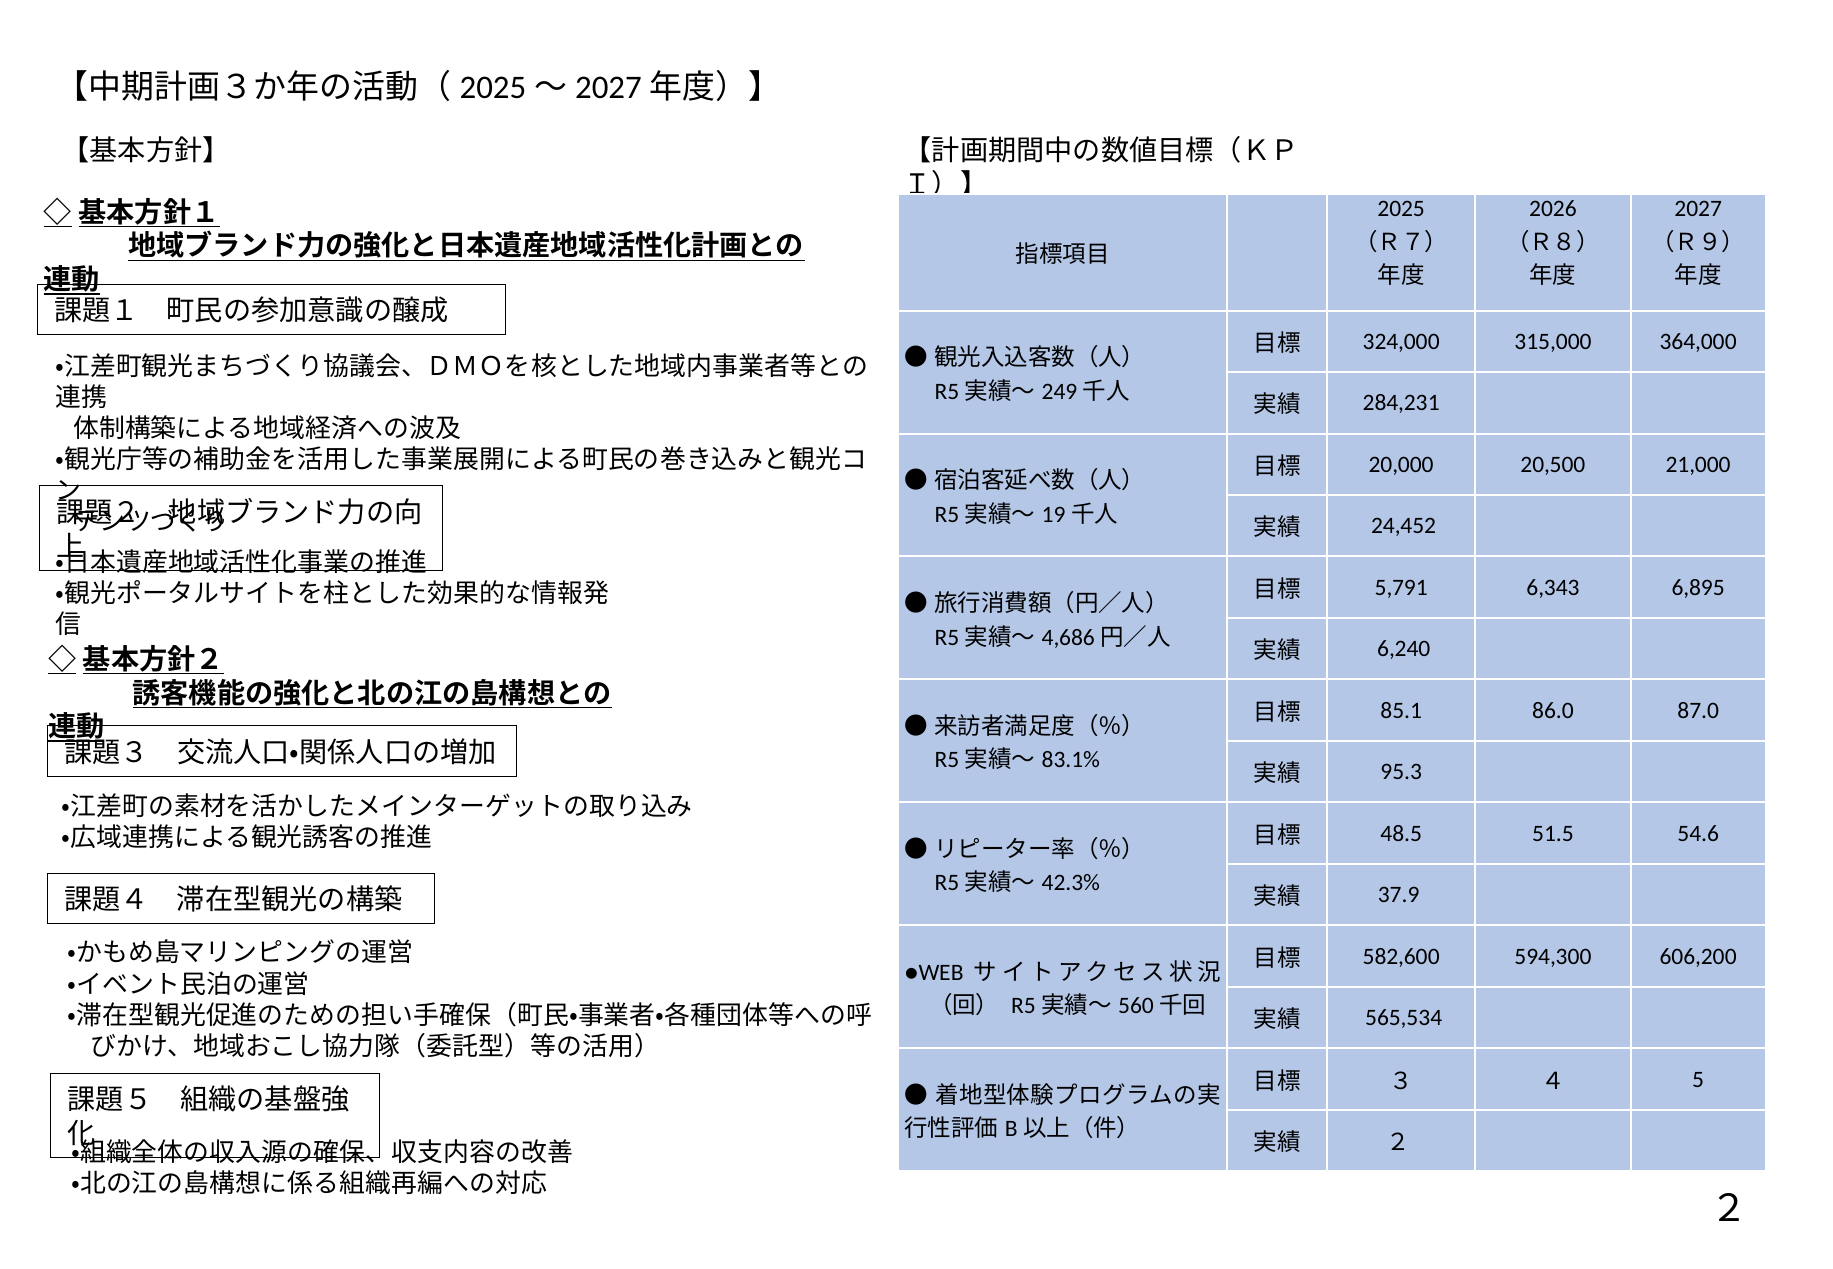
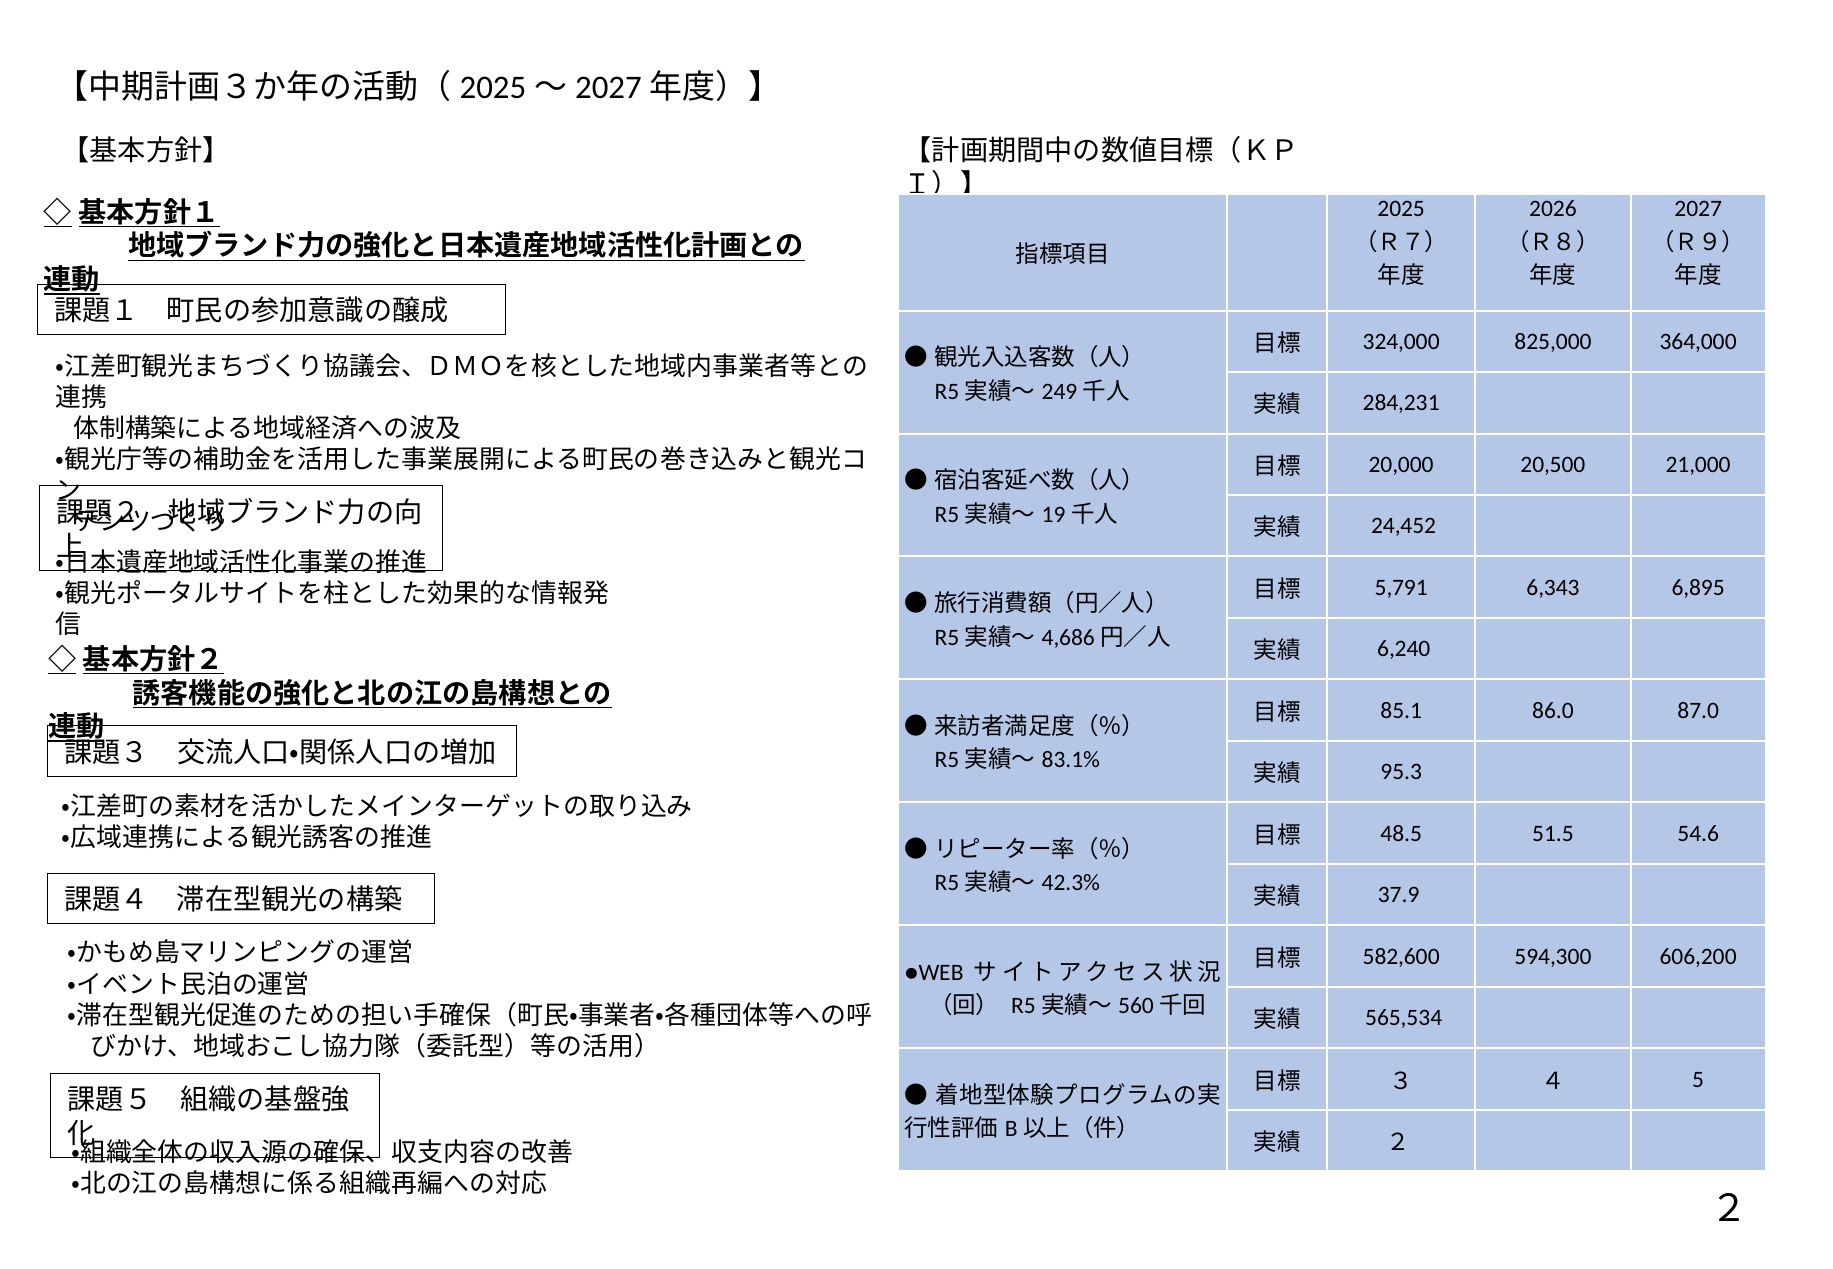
315,000: 315,000 -> 825,000 (1553, 341)
